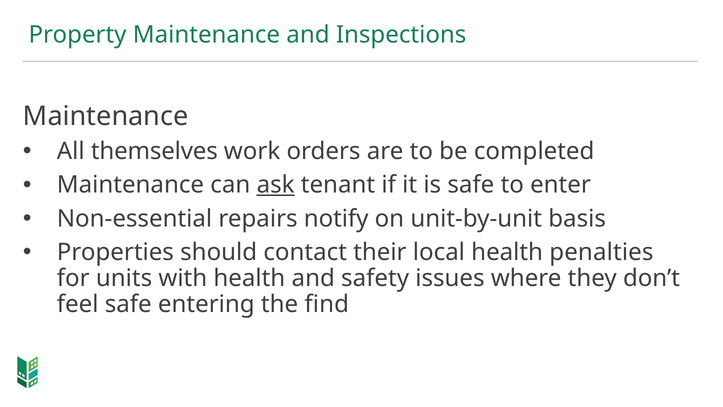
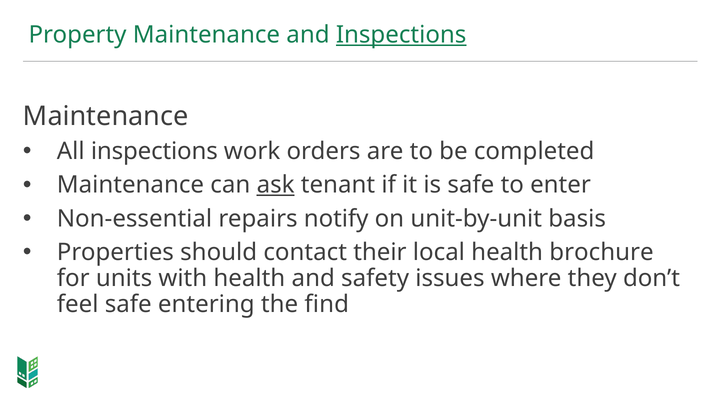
Inspections underline: none -> present (401, 35)
All themselves: themselves -> inspections (154, 151)
penalties: penalties -> brochure (601, 252)
